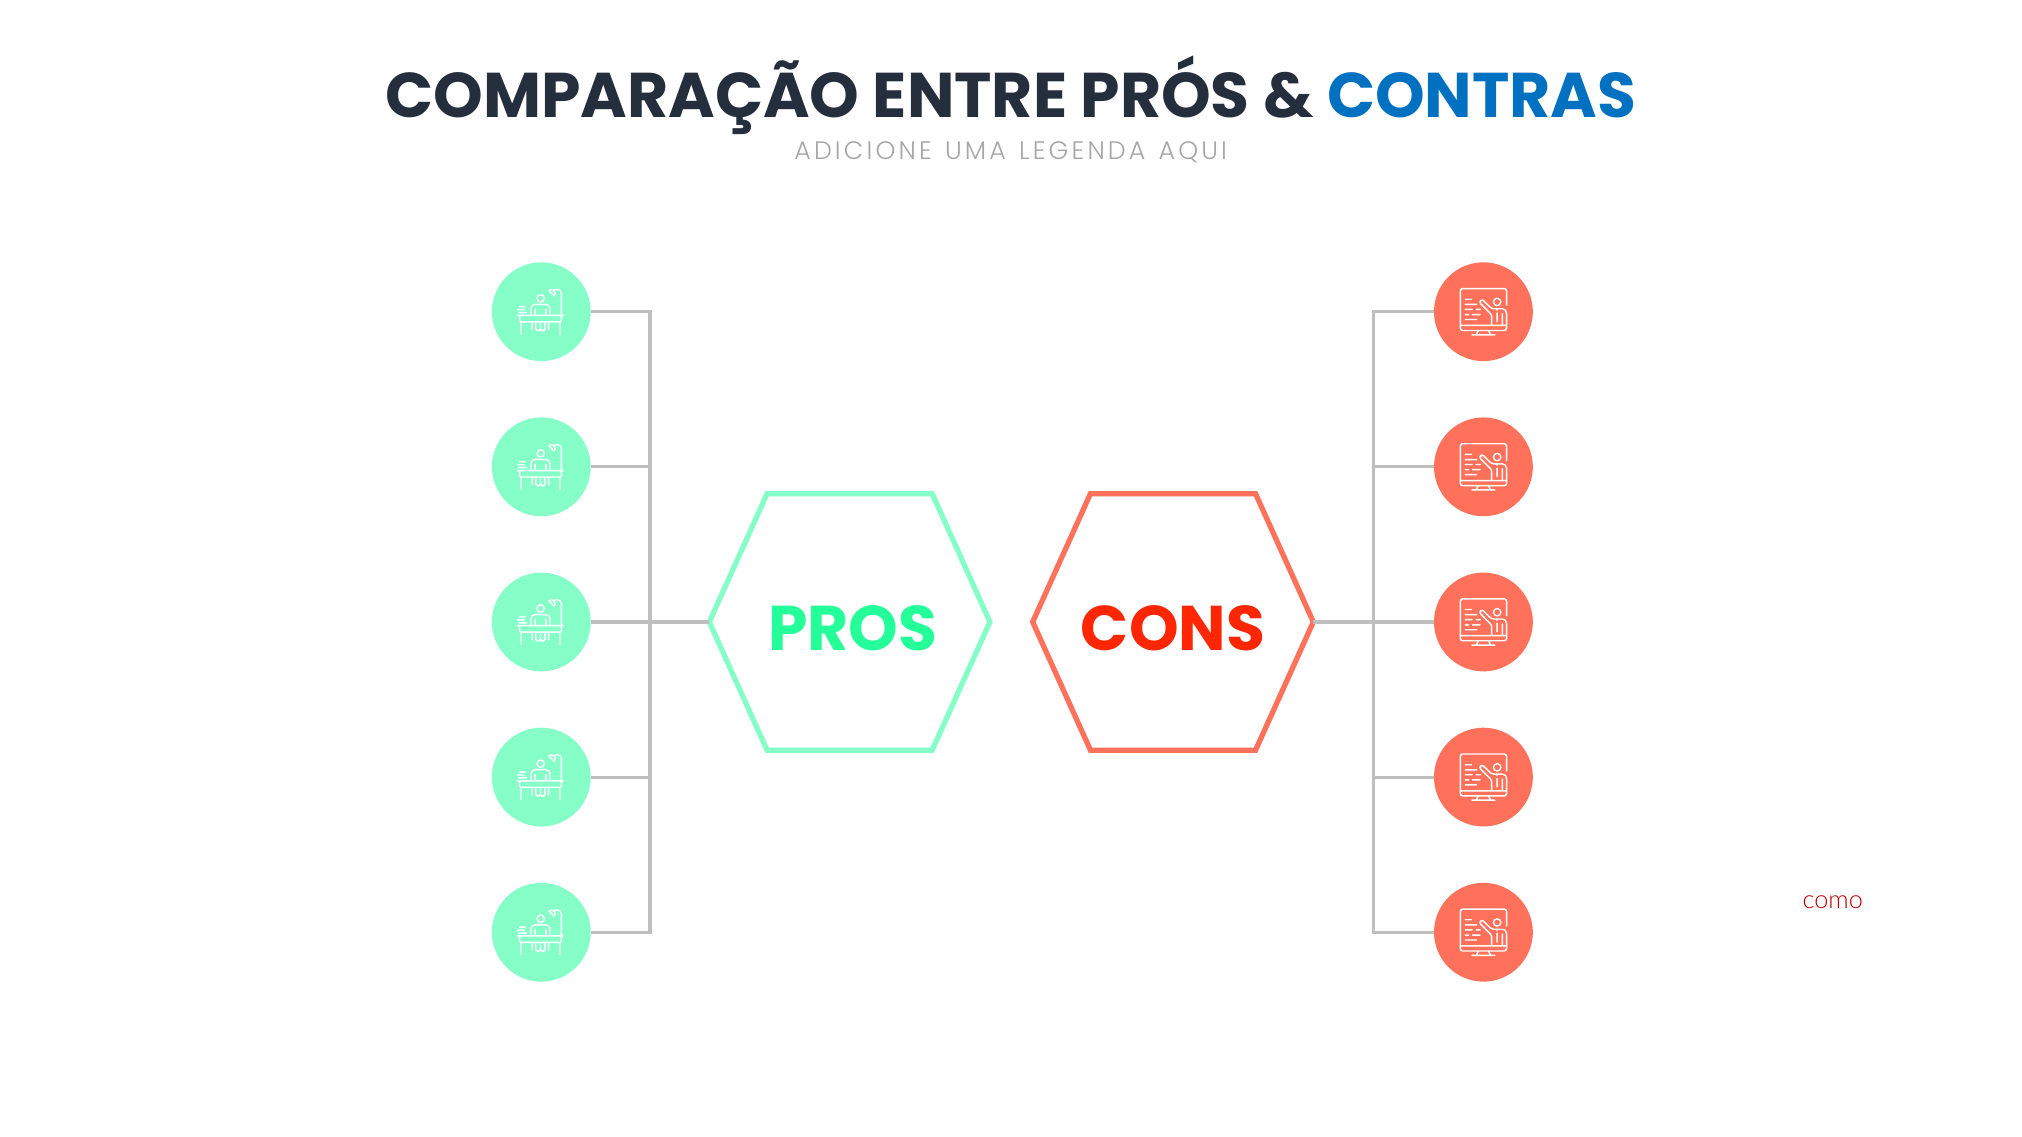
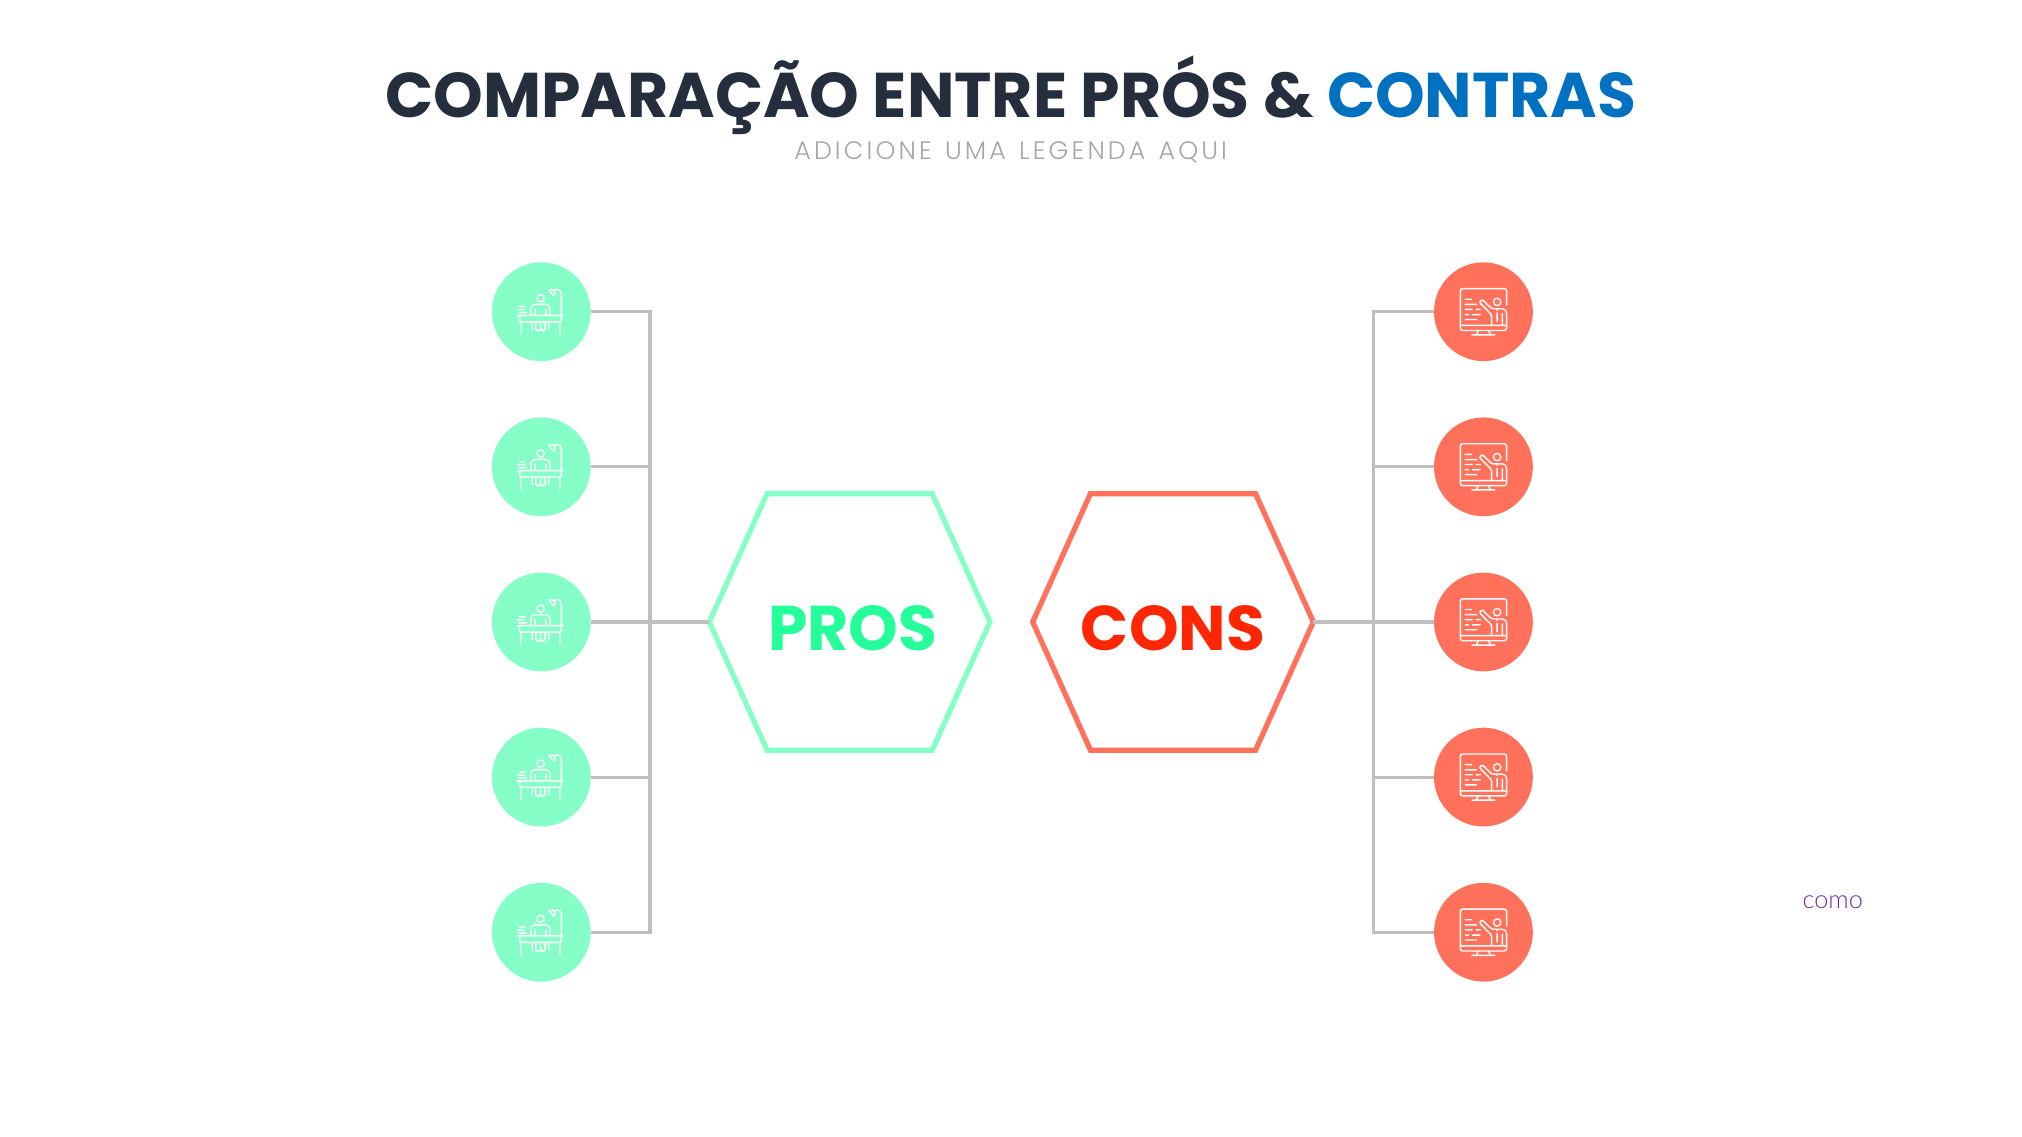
como colour: red -> purple (1833, 901)
